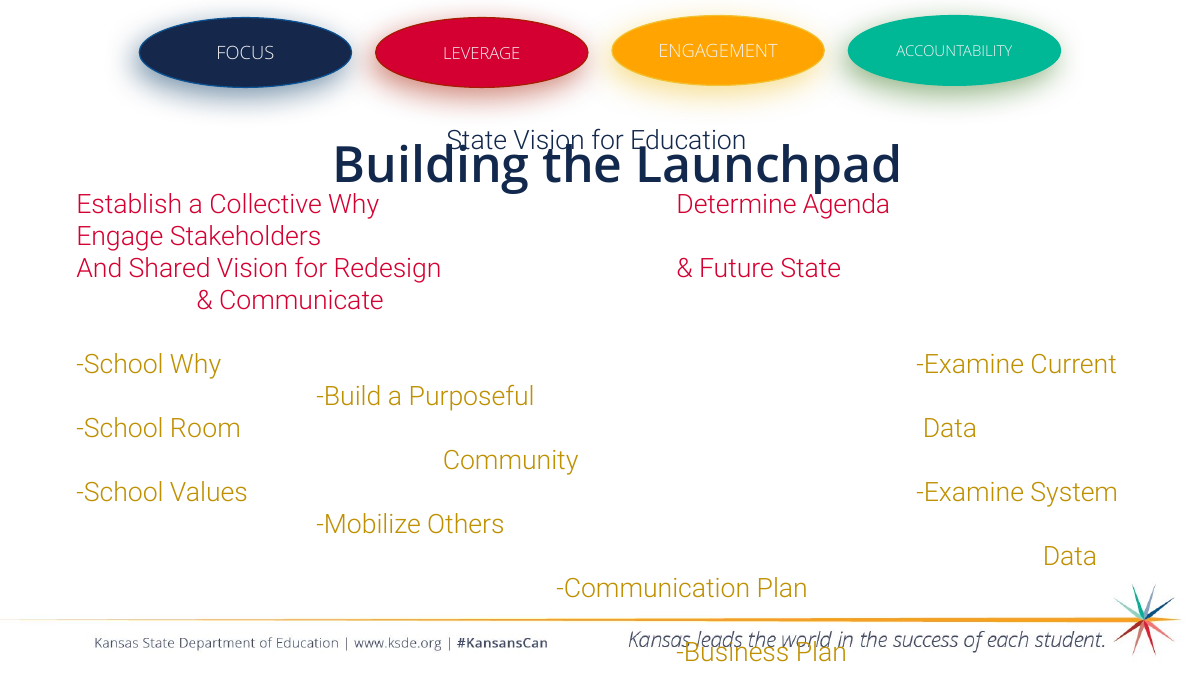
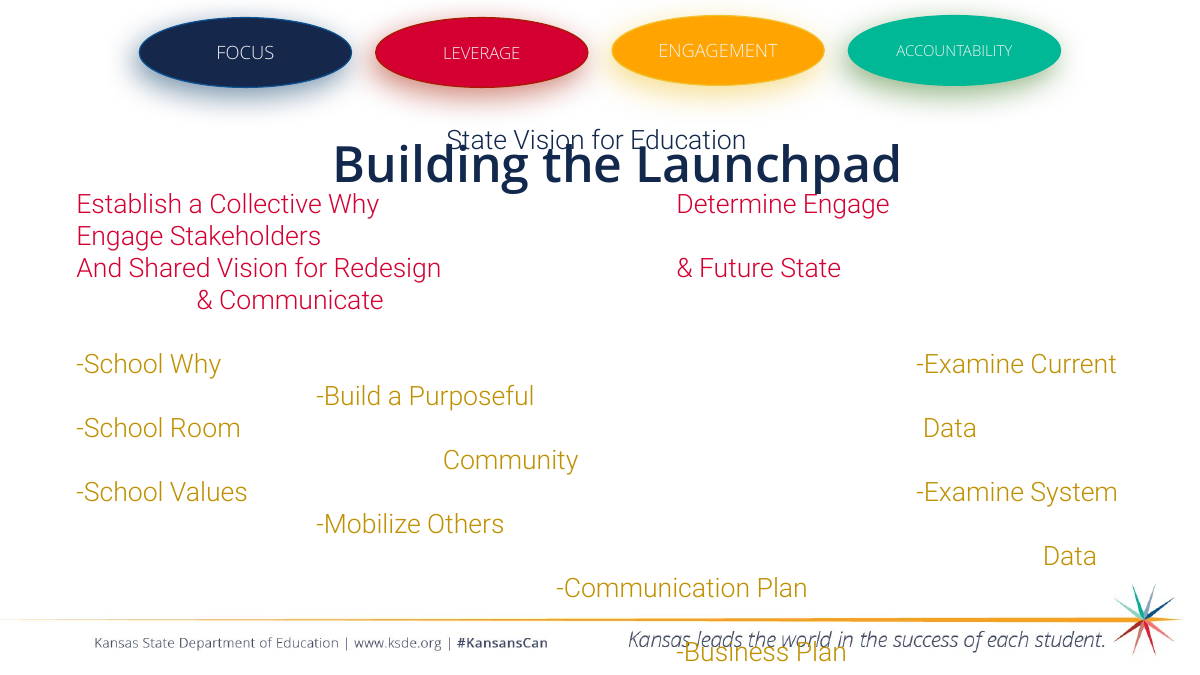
Determine Agenda: Agenda -> Engage (846, 205)
